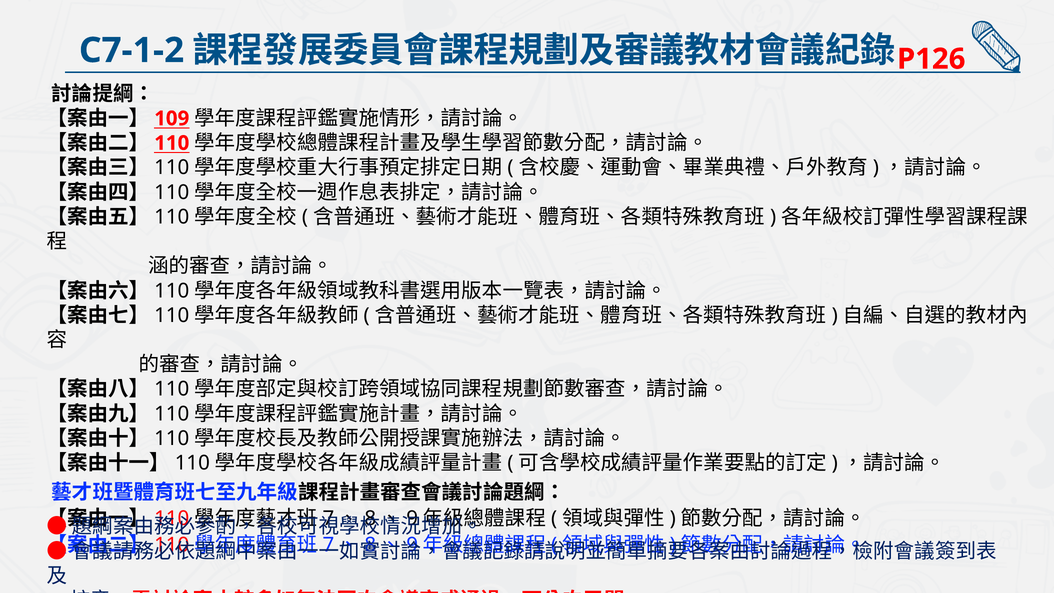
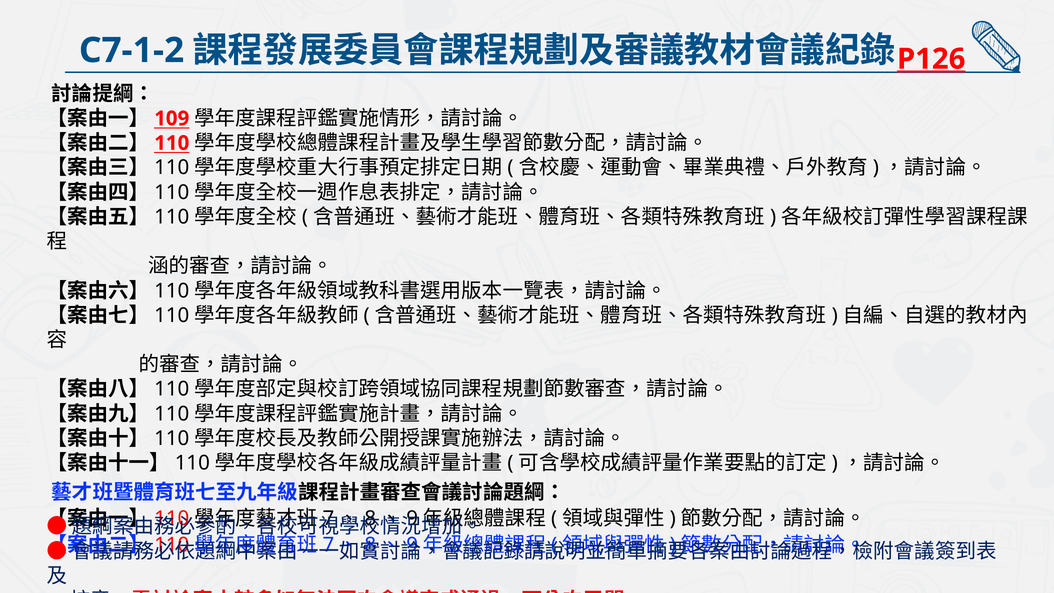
P126 underline: none -> present (931, 59)
